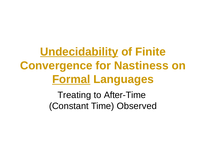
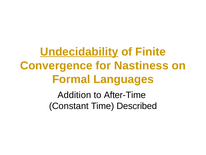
Formal underline: present -> none (71, 79)
Treating: Treating -> Addition (74, 95)
Observed: Observed -> Described (137, 106)
